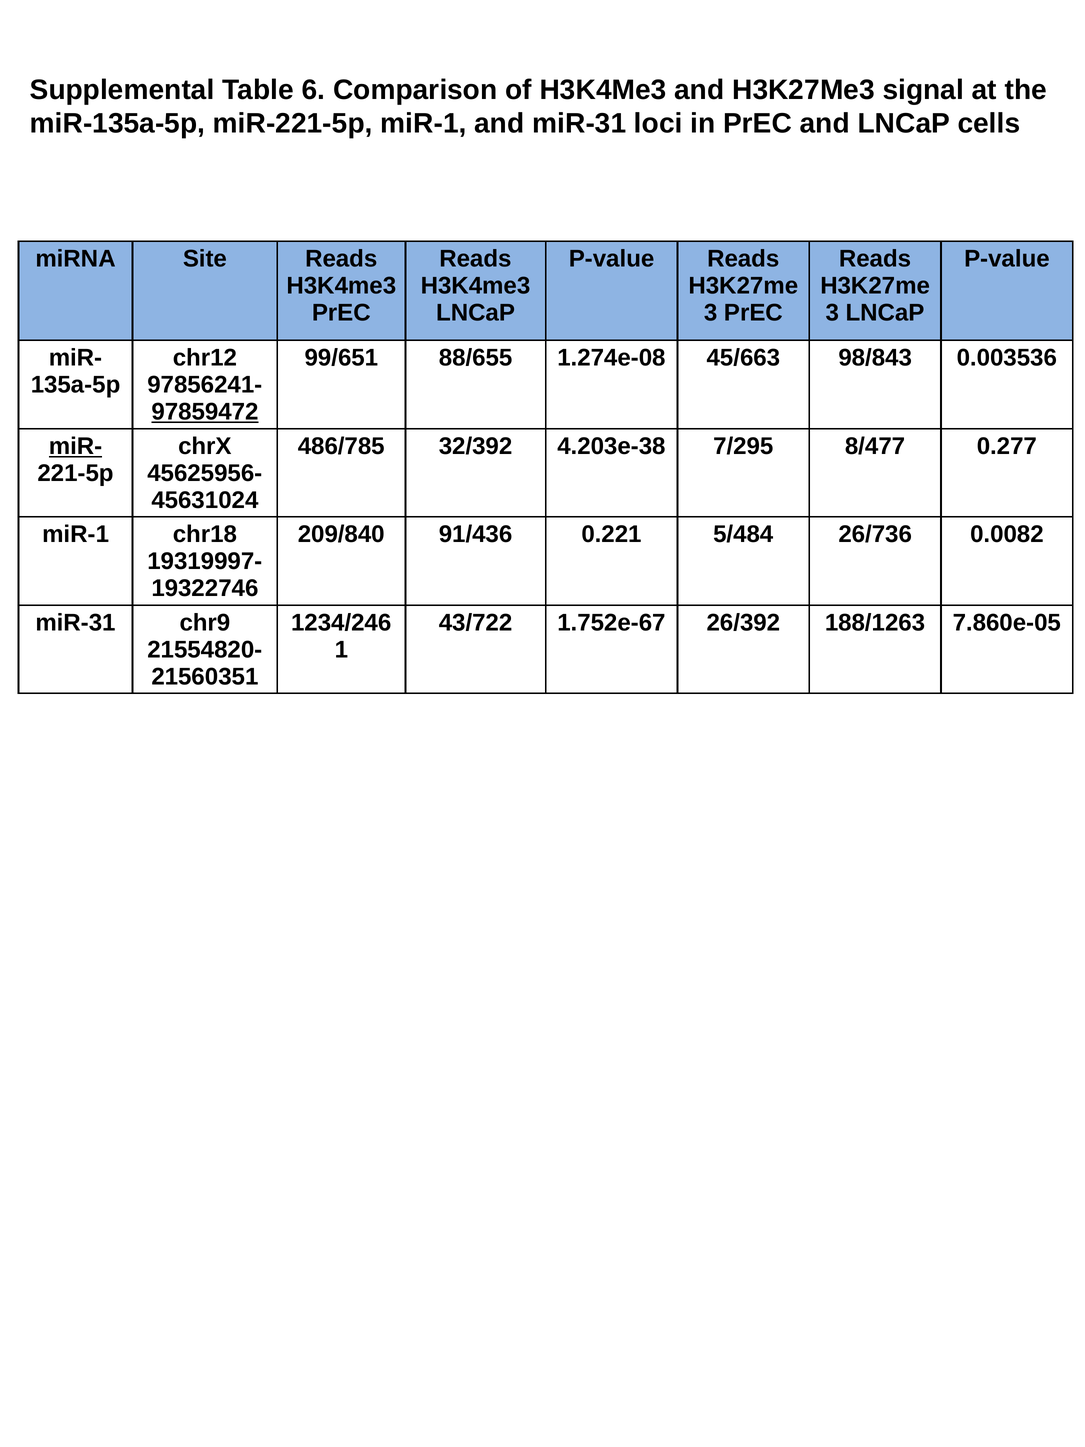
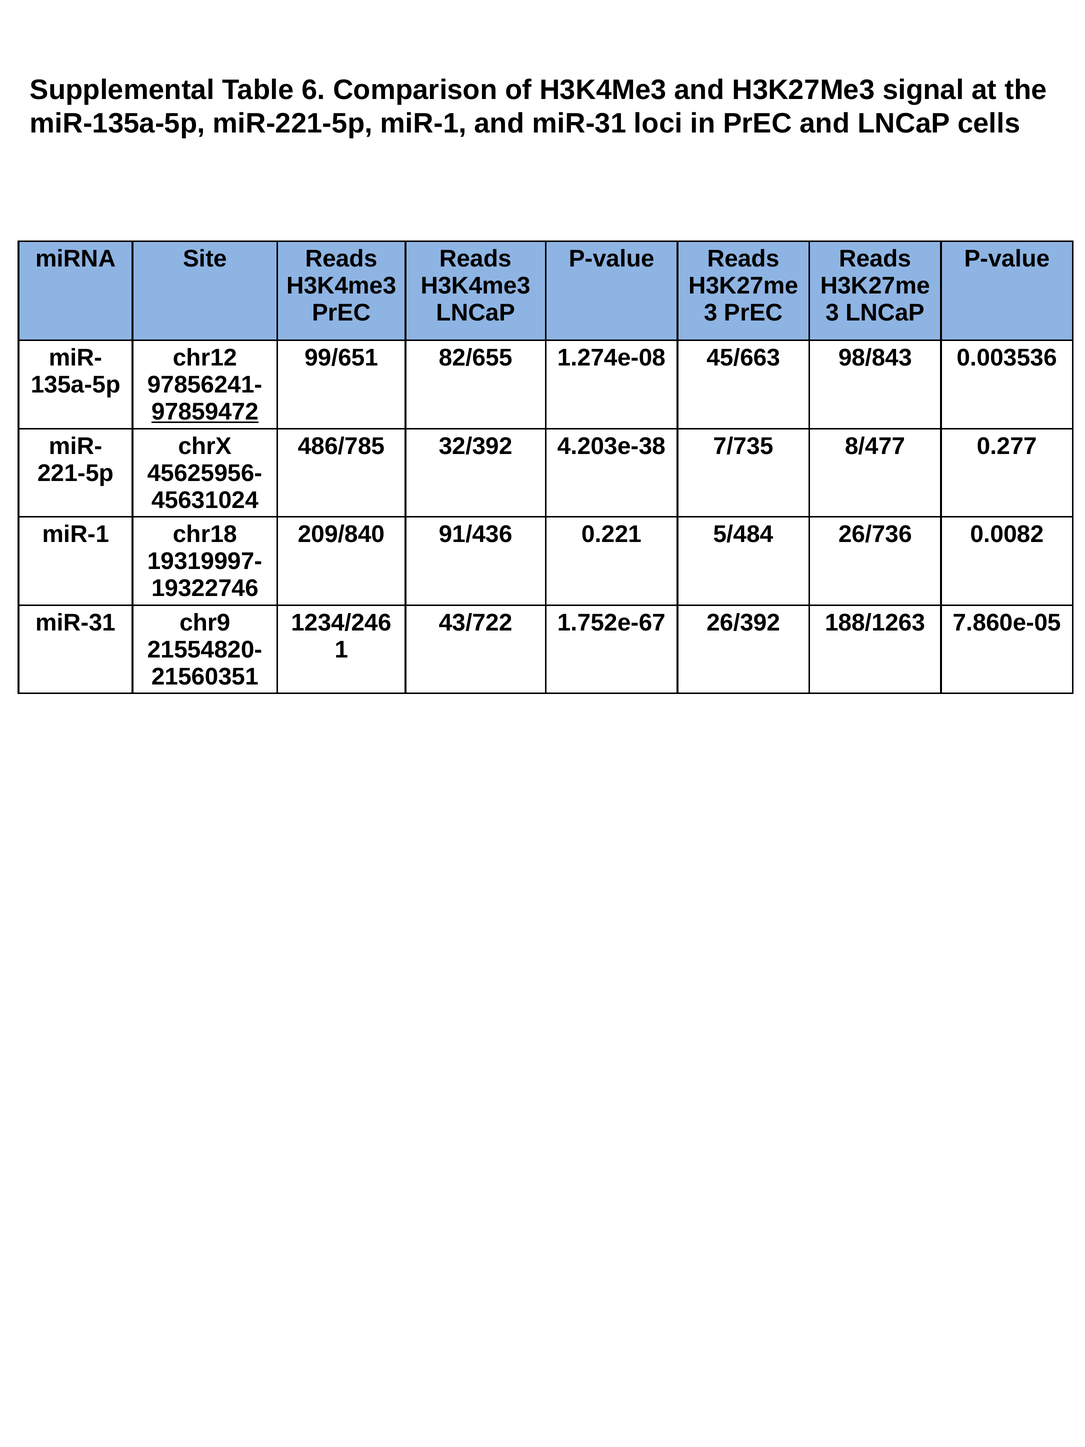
88/655: 88/655 -> 82/655 (476, 358)
miR- underline: present -> none (75, 446)
7/295: 7/295 -> 7/735 (743, 446)
